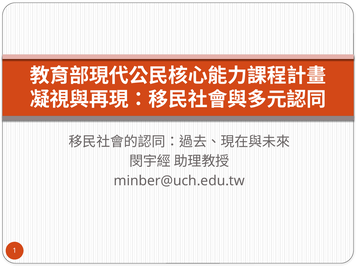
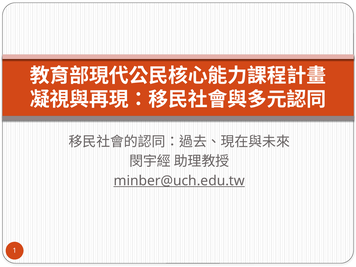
minber@uch.edu.tw underline: none -> present (179, 181)
